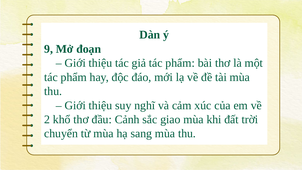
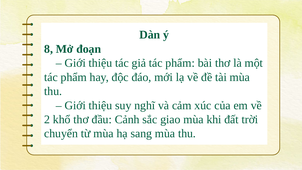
9: 9 -> 8 (49, 49)
